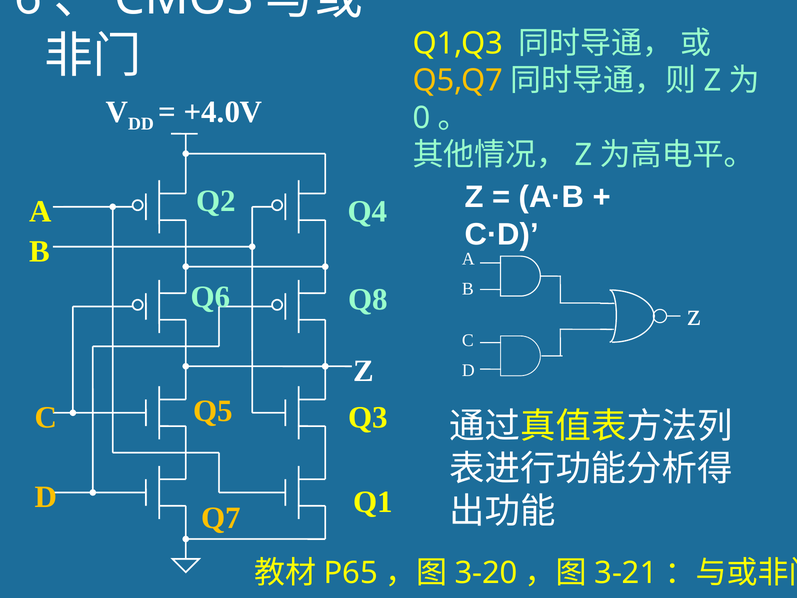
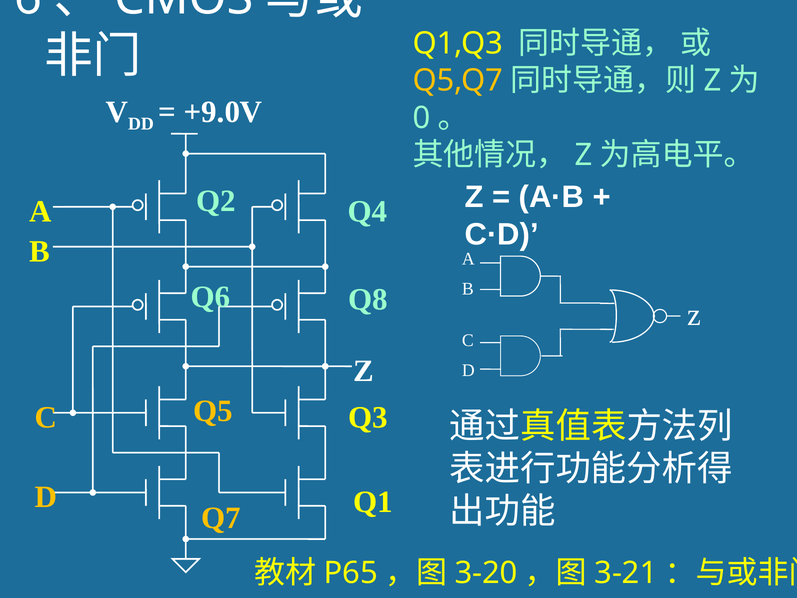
+4.0V: +4.0V -> +9.0V (223, 112)
